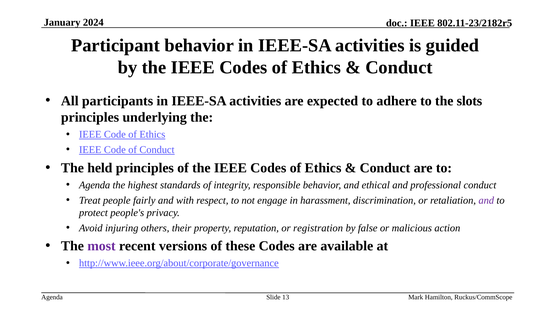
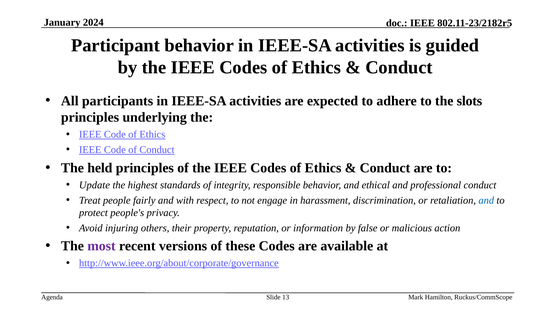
Agenda: Agenda -> Update (95, 185)
and colour: purple -> blue (486, 200)
registration: registration -> information (318, 228)
